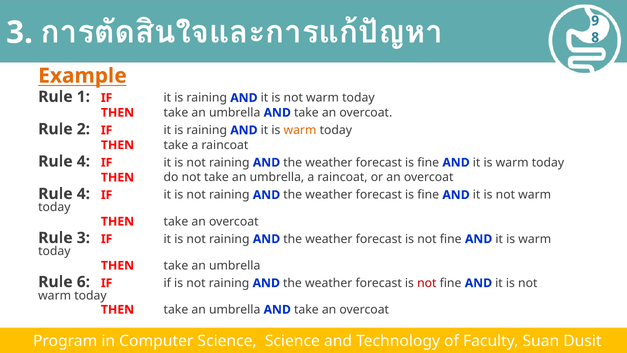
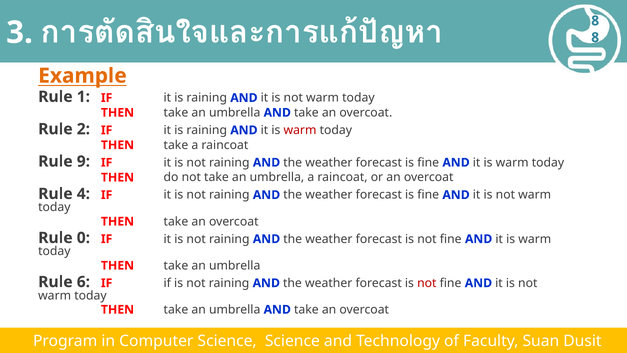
9: 9 -> 8 (595, 21)
warm colour: orange -> red (300, 130)
4: 4 -> 9 (83, 161)
Rule 3: 3 -> 0 (83, 238)
